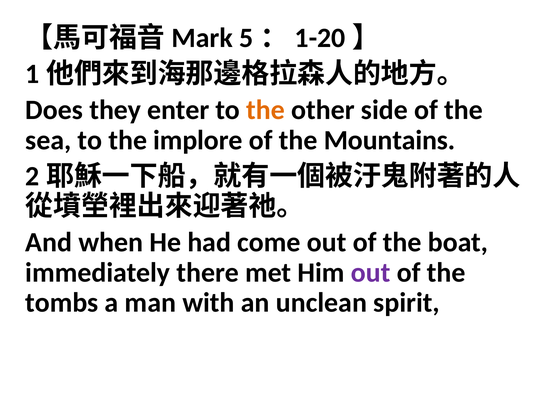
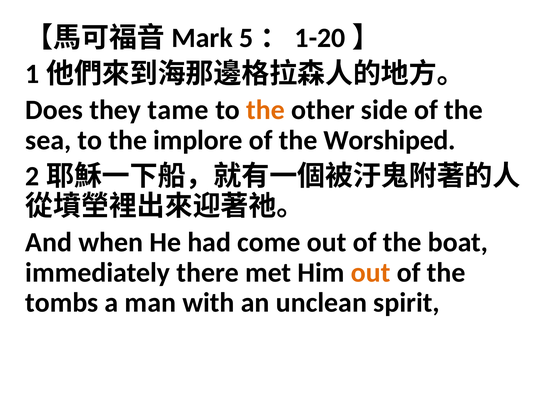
enter: enter -> tame (178, 110)
Mountains: Mountains -> Worshiped (390, 140)
out colour: purple -> orange (371, 272)
